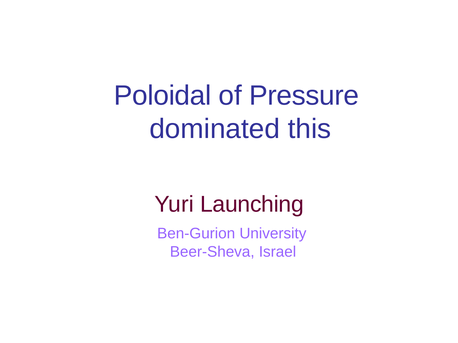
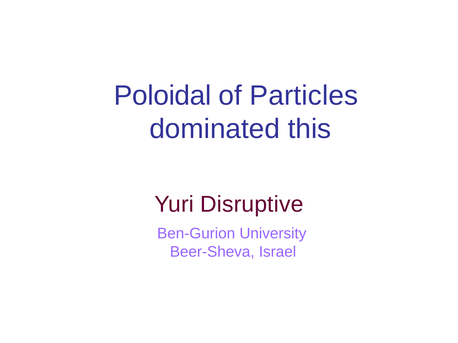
Pressure: Pressure -> Particles (304, 96)
Launching: Launching -> Disruptive (252, 205)
